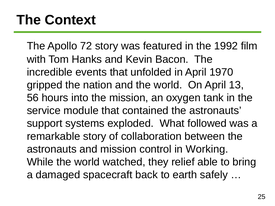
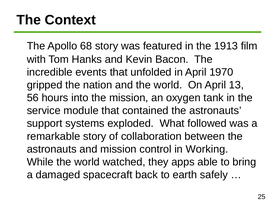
72: 72 -> 68 (86, 46)
1992: 1992 -> 1913 (226, 46)
relief: relief -> apps (183, 162)
